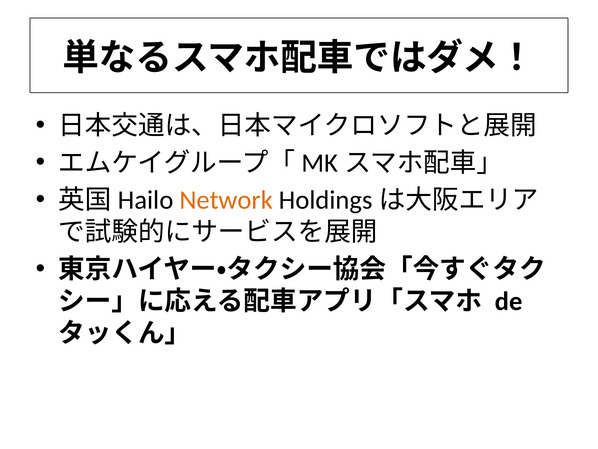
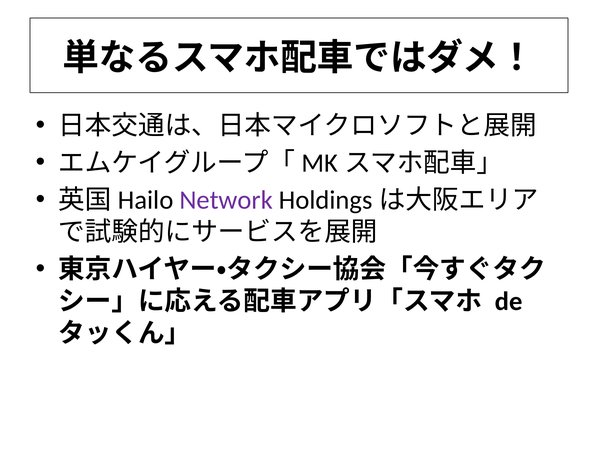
Network colour: orange -> purple (226, 200)
